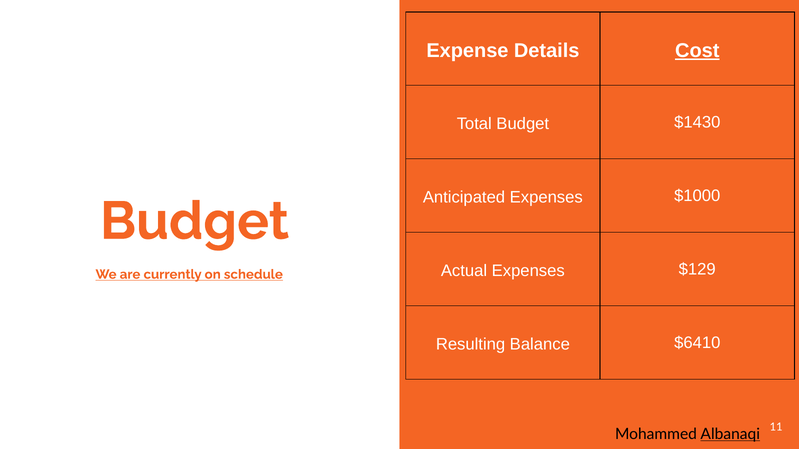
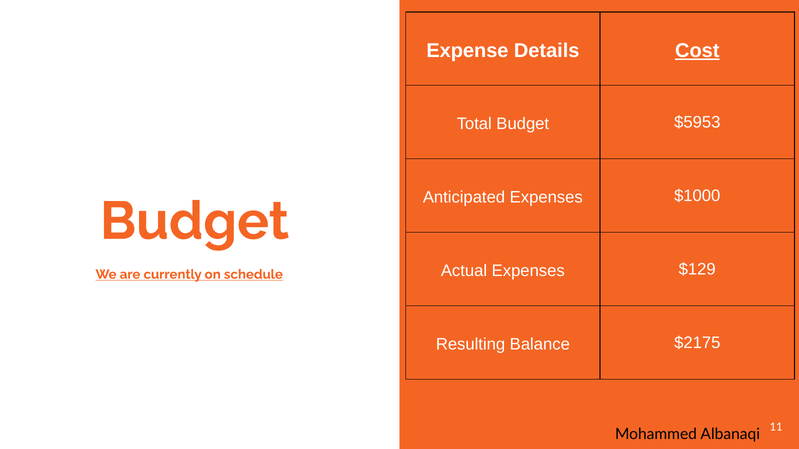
$1430: $1430 -> $5953 (697, 122)
$6410: $6410 -> $2175 (697, 343)
Albanaqi underline: present -> none (730, 434)
